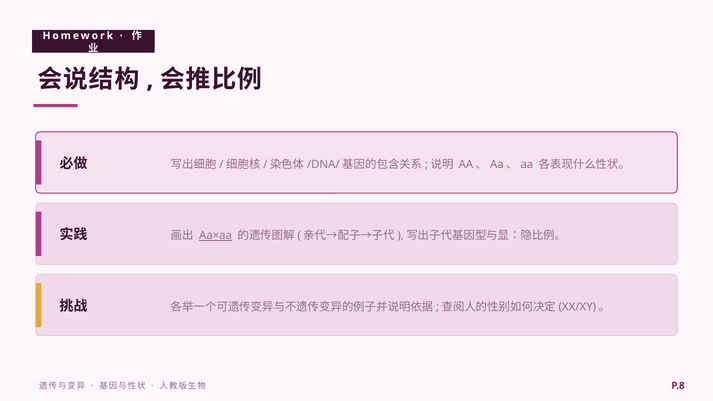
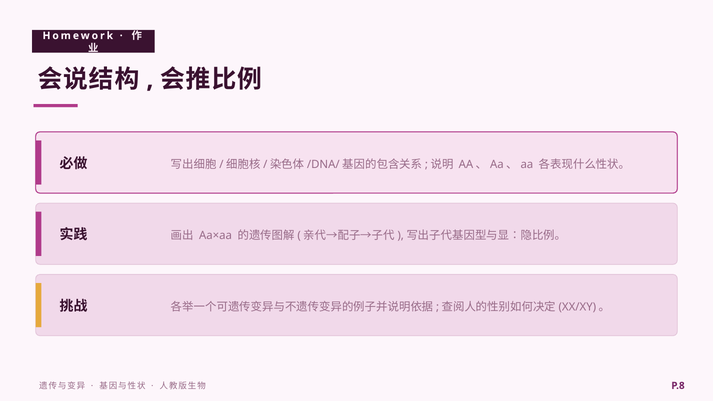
Aa×aa underline: present -> none (215, 236)
